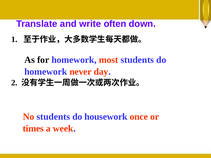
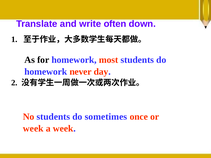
housework: housework -> sometimes (106, 117)
times: times -> week (33, 129)
